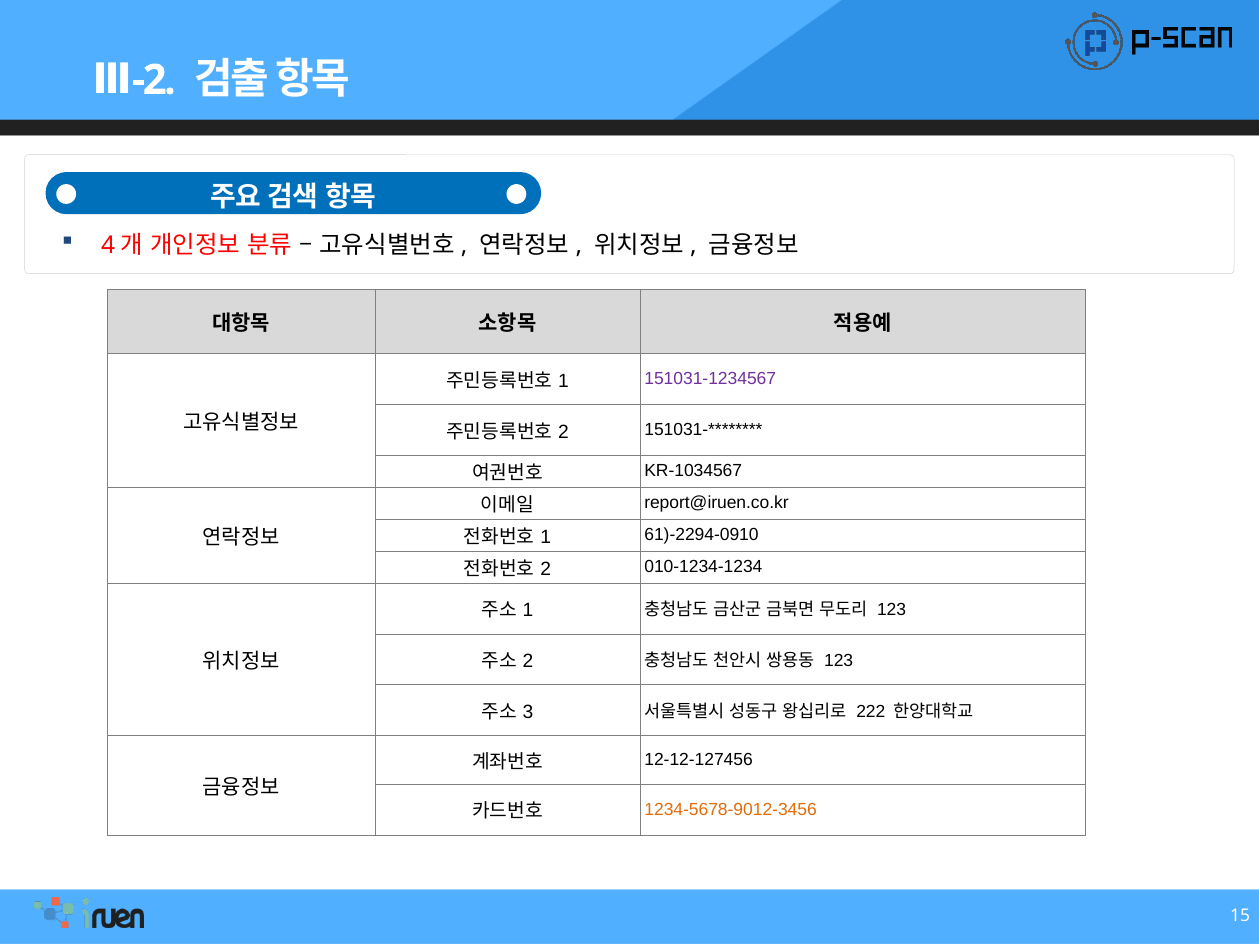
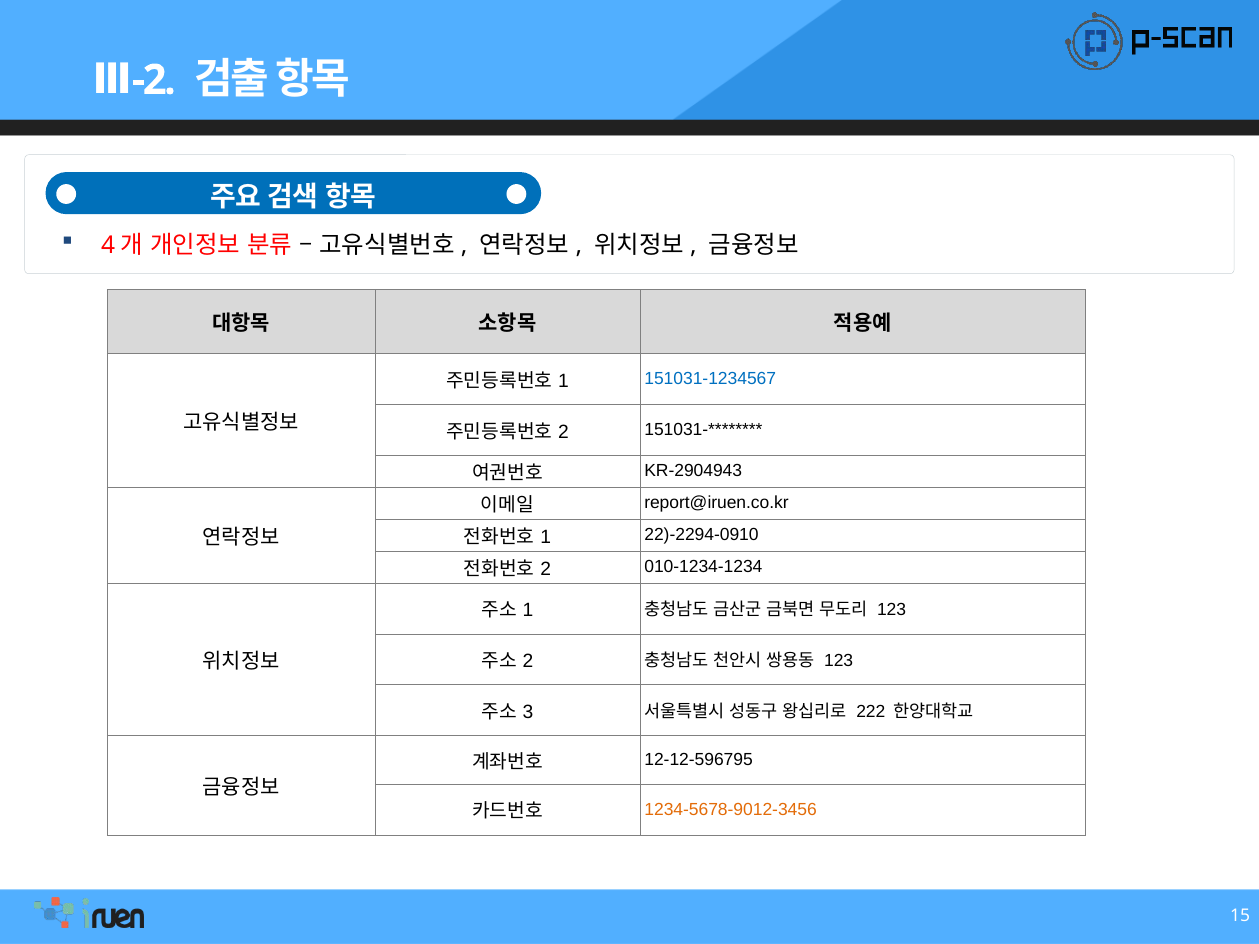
151031-1234567 colour: purple -> blue (710, 379)
KR-1034567: KR-1034567 -> KR-2904943 (693, 471)
61)-2294-0910: 61)-2294-0910 -> 22)-2294-0910 (702, 535)
12-12-127456: 12-12-127456 -> 12-12-596795 (699, 760)
